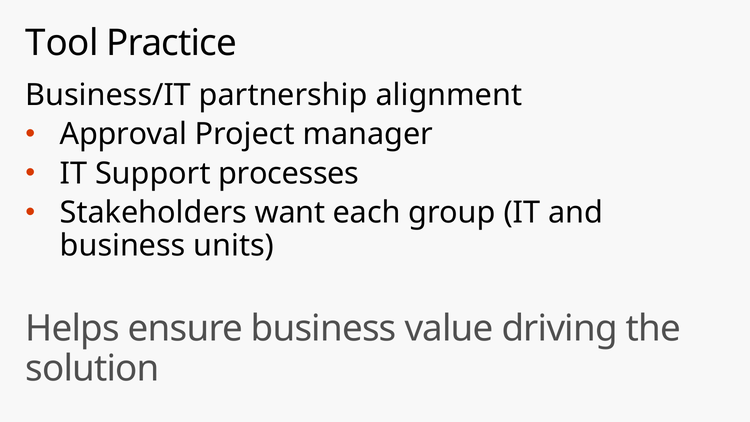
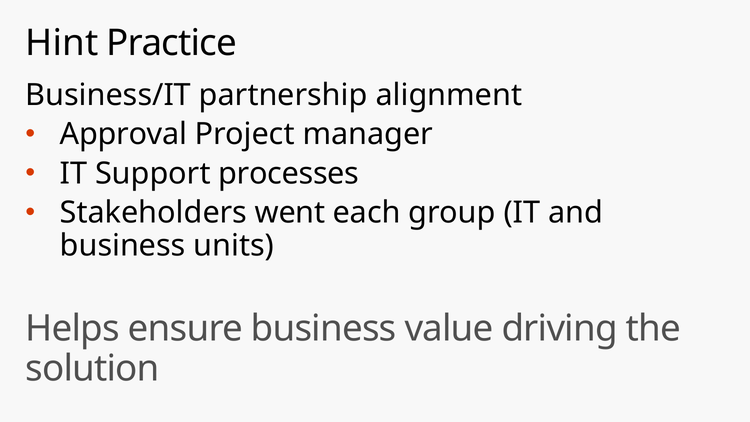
Tool: Tool -> Hint (62, 43)
want: want -> went (290, 213)
